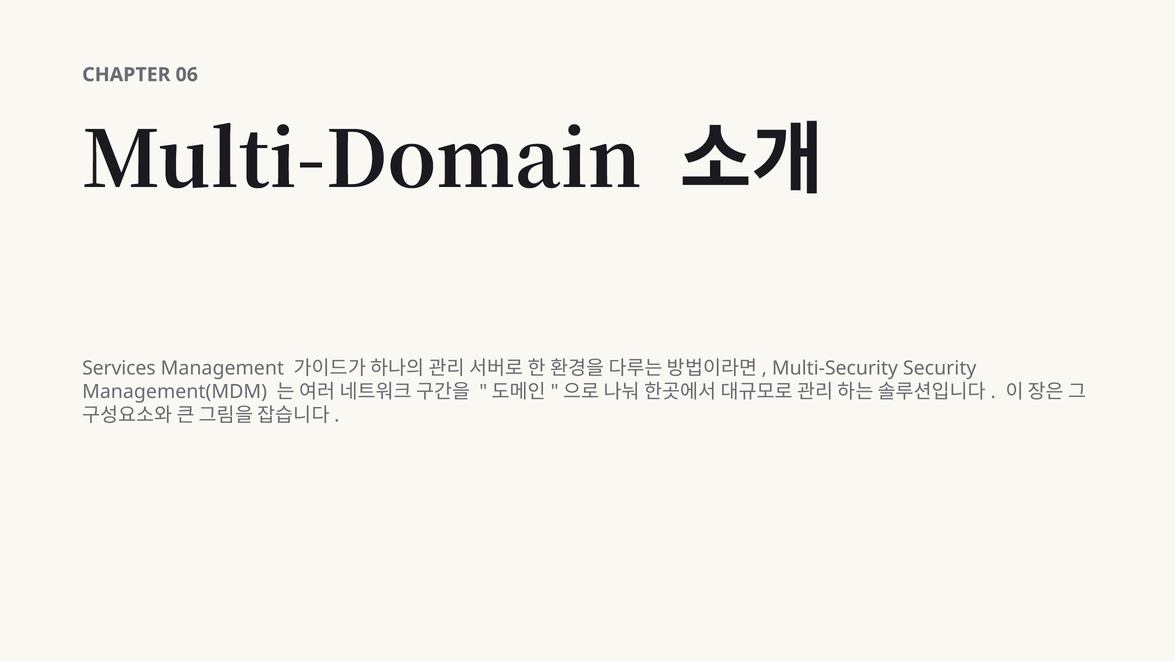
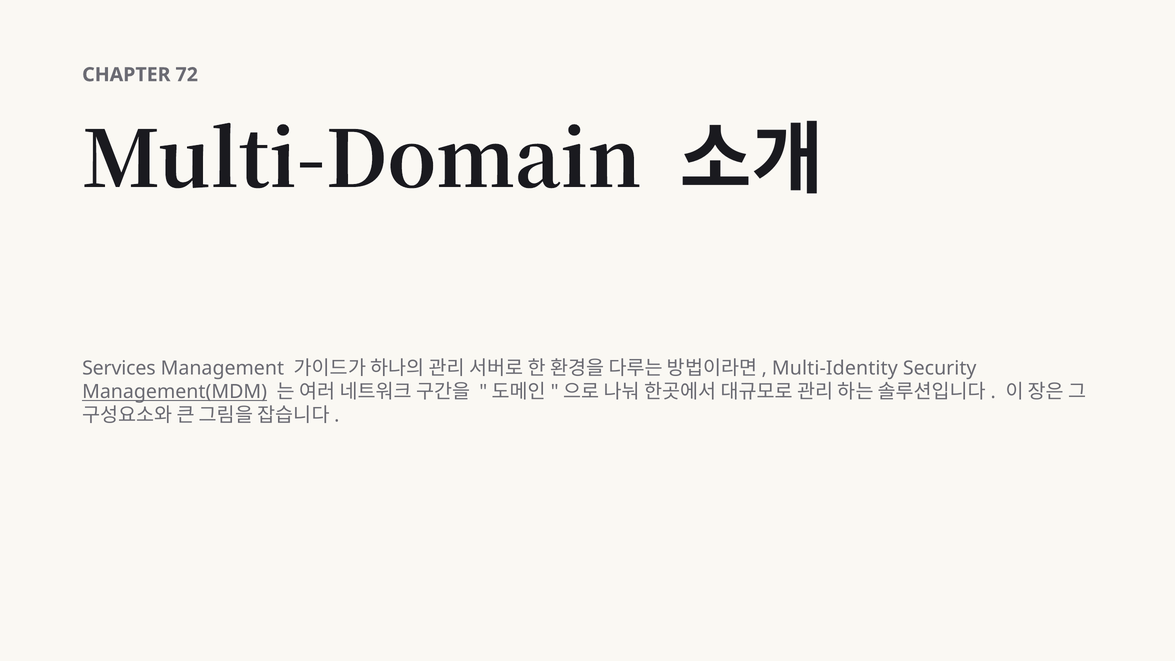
06: 06 -> 72 (187, 75)
Multi-Security: Multi-Security -> Multi-Identity (835, 368)
Management(MDM underline: none -> present (175, 392)
